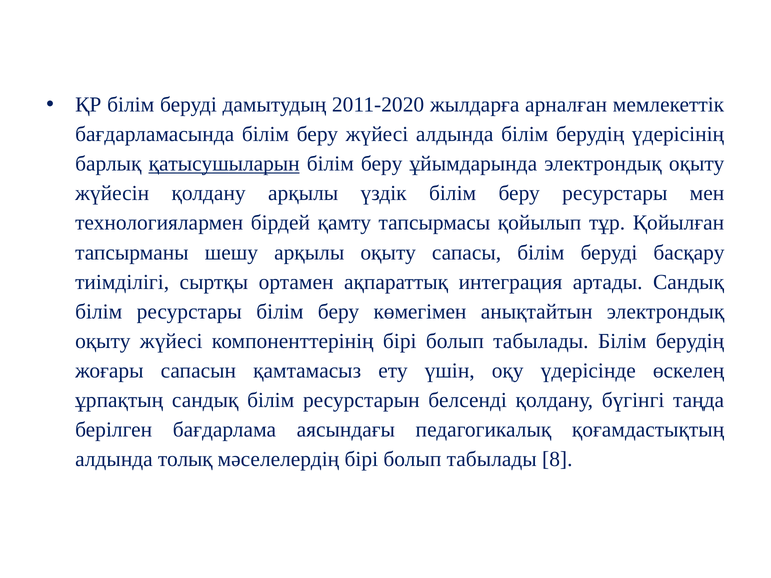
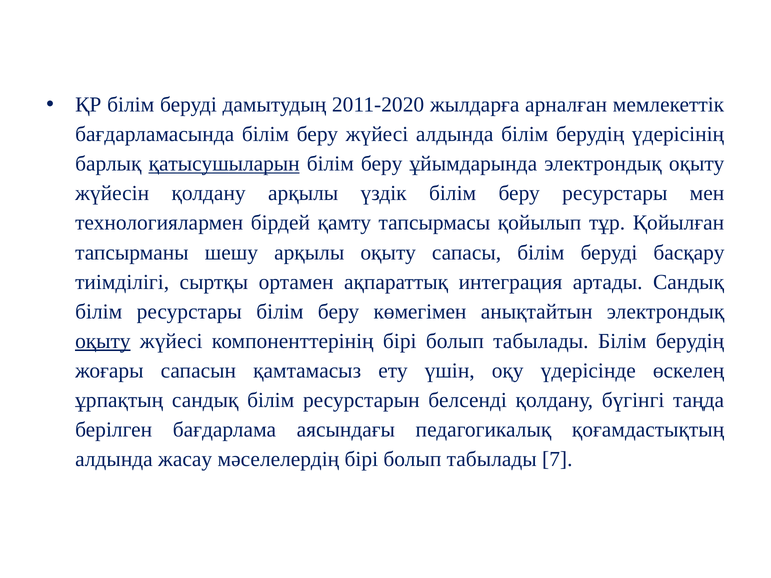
оқыту underline: none -> present (103, 341)
толық: толық -> жасау (185, 460)
8: 8 -> 7 (557, 460)
